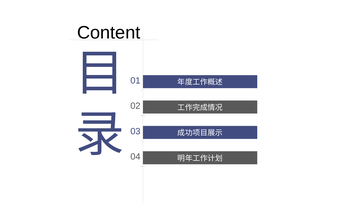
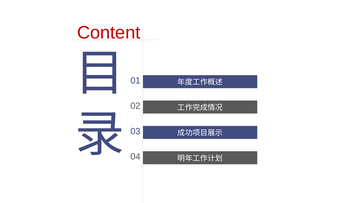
Content colour: black -> red (109, 33)
